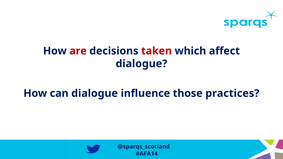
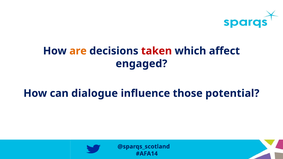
are colour: red -> orange (78, 51)
dialogue: dialogue -> engaged (141, 64)
practices: practices -> potential (232, 93)
